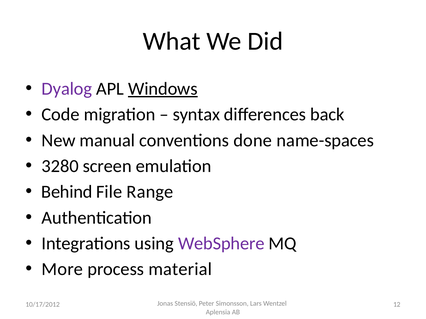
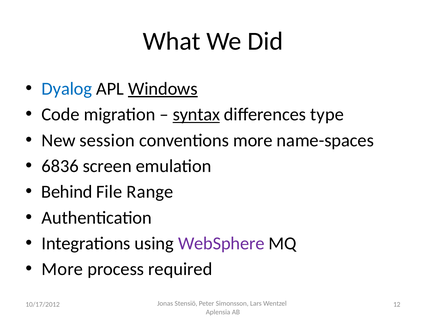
Dyalog colour: purple -> blue (67, 89)
syntax underline: none -> present (196, 115)
back: back -> type (327, 115)
manual: manual -> session (107, 141)
conventions done: done -> more (253, 141)
3280: 3280 -> 6836 (60, 166)
material: material -> required (180, 270)
